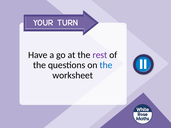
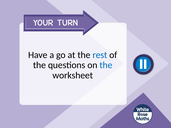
rest colour: purple -> blue (100, 55)
